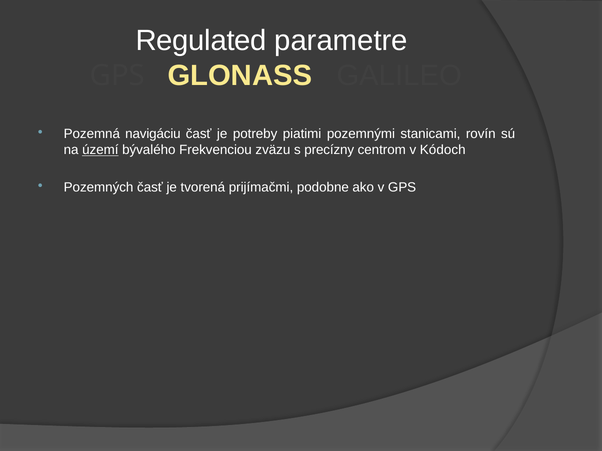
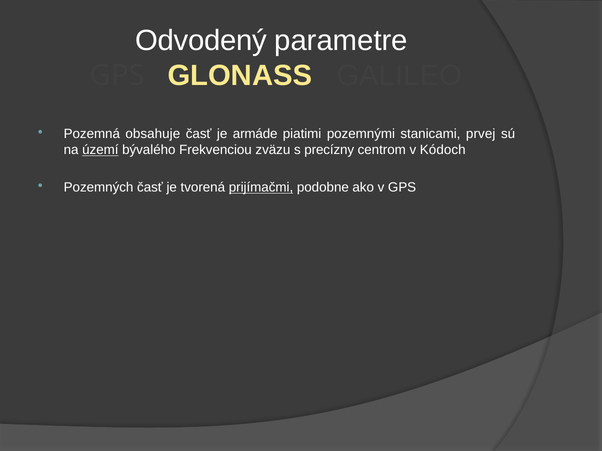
Regulated: Regulated -> Odvodený (201, 41)
navigáciu: navigáciu -> obsahuje (153, 134)
potreby: potreby -> armáde (255, 134)
rovín: rovín -> prvej (481, 134)
prijímačmi underline: none -> present (261, 188)
